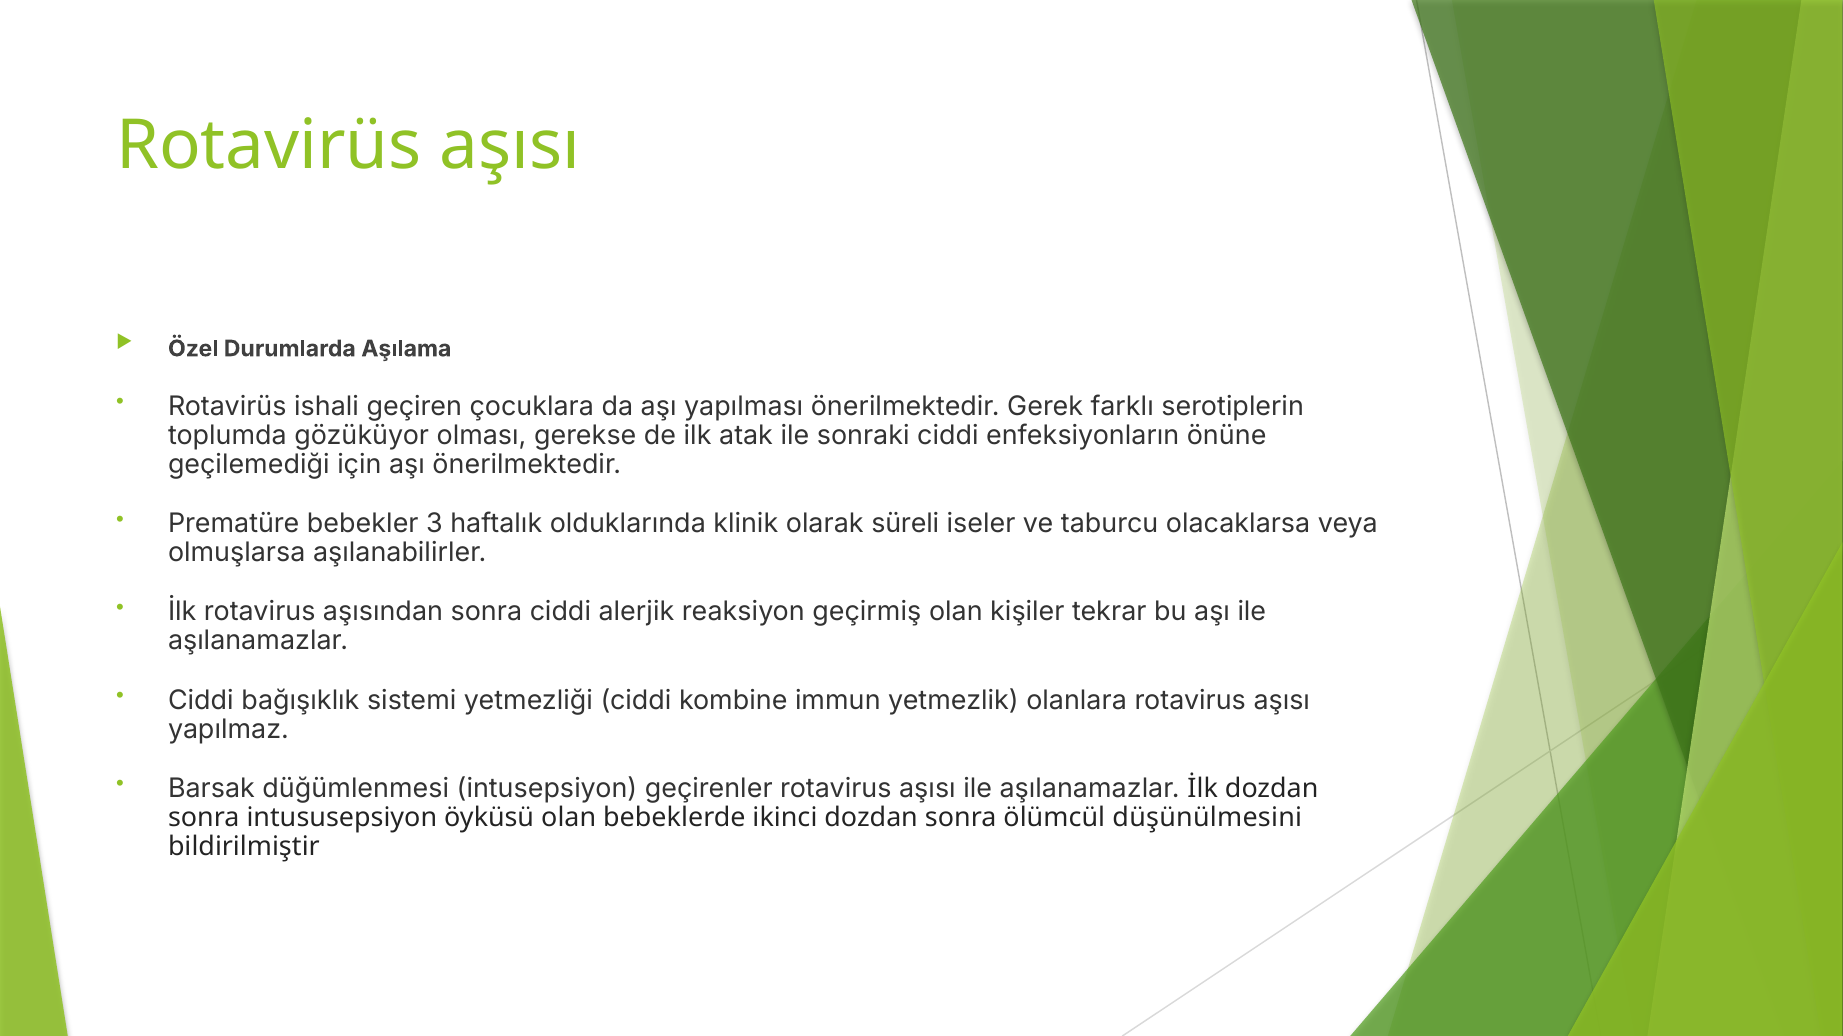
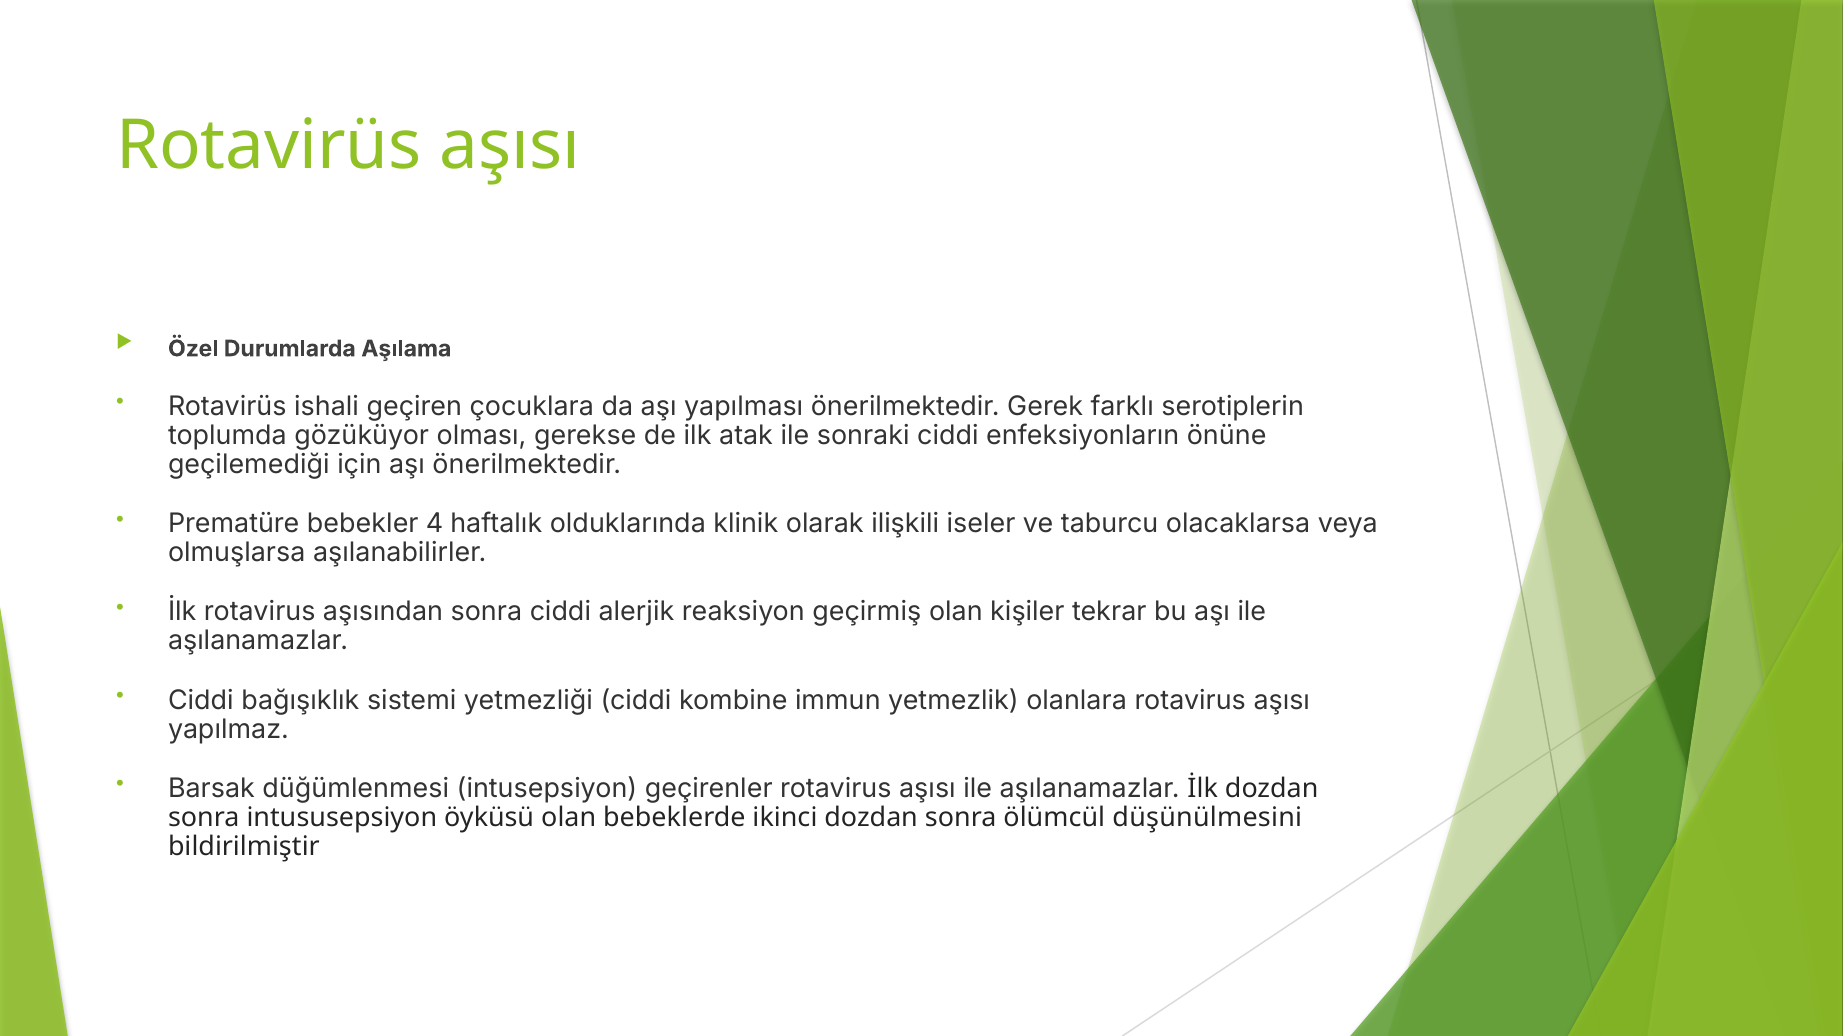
3: 3 -> 4 (435, 524)
süreli: süreli -> ilişkili (905, 524)
